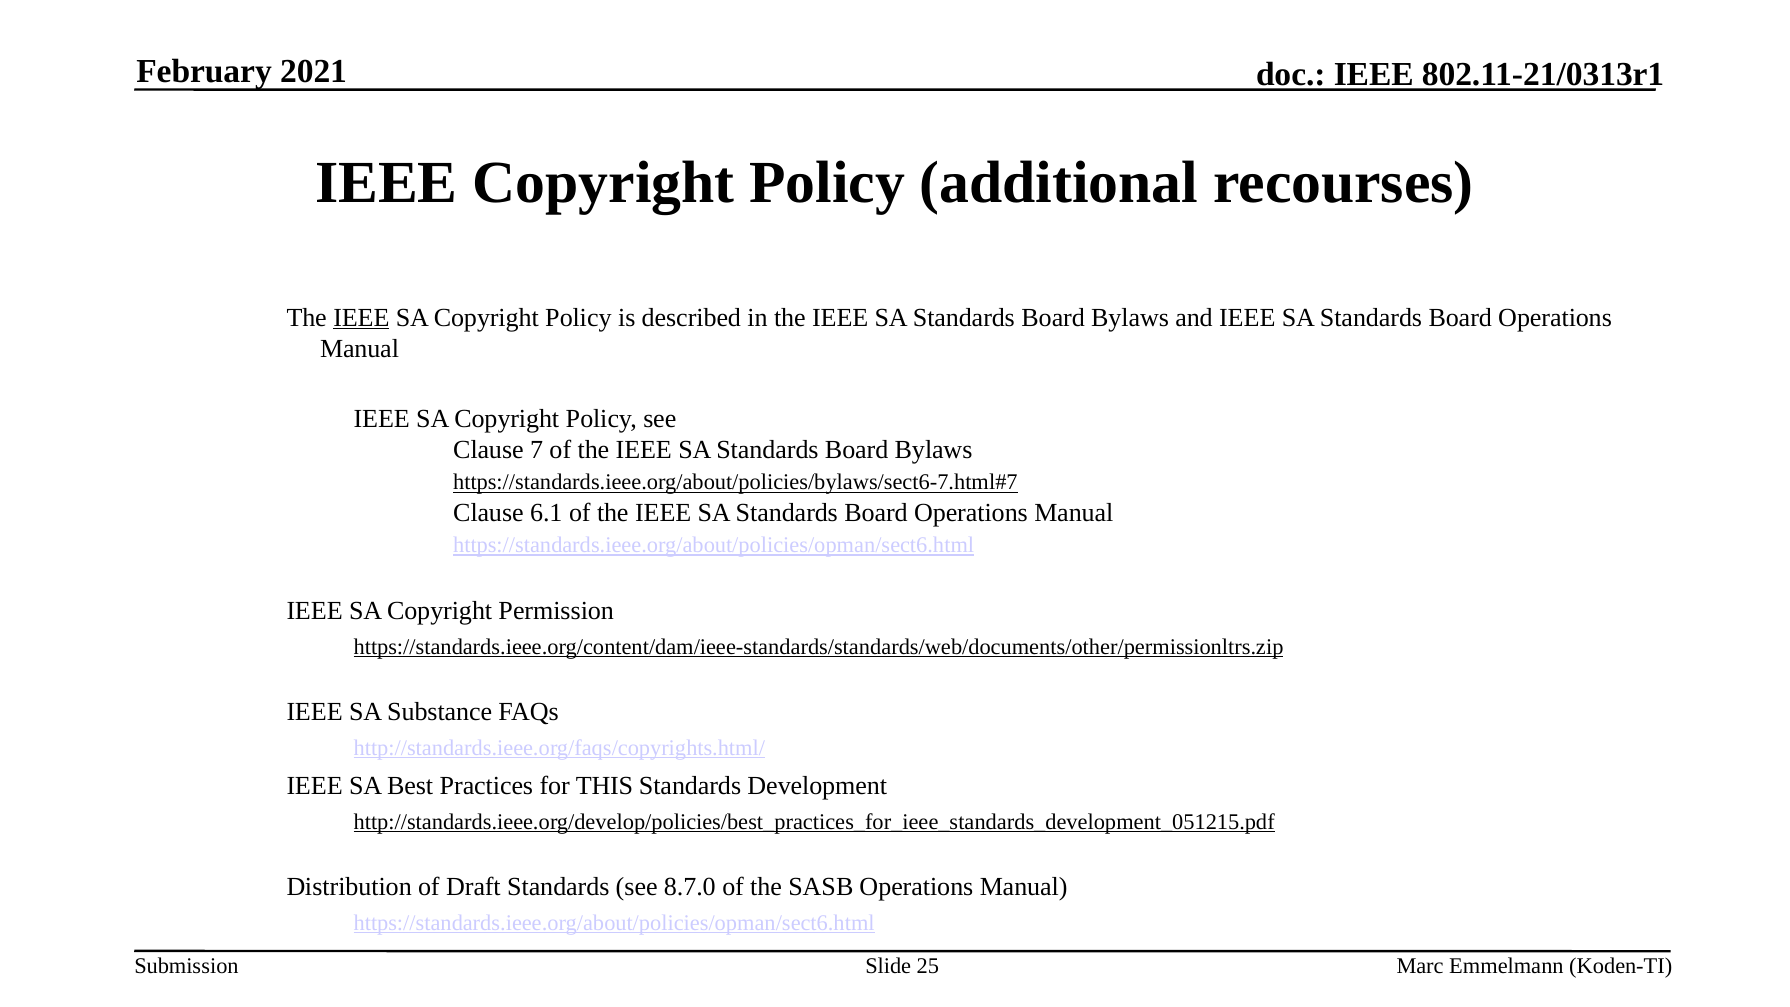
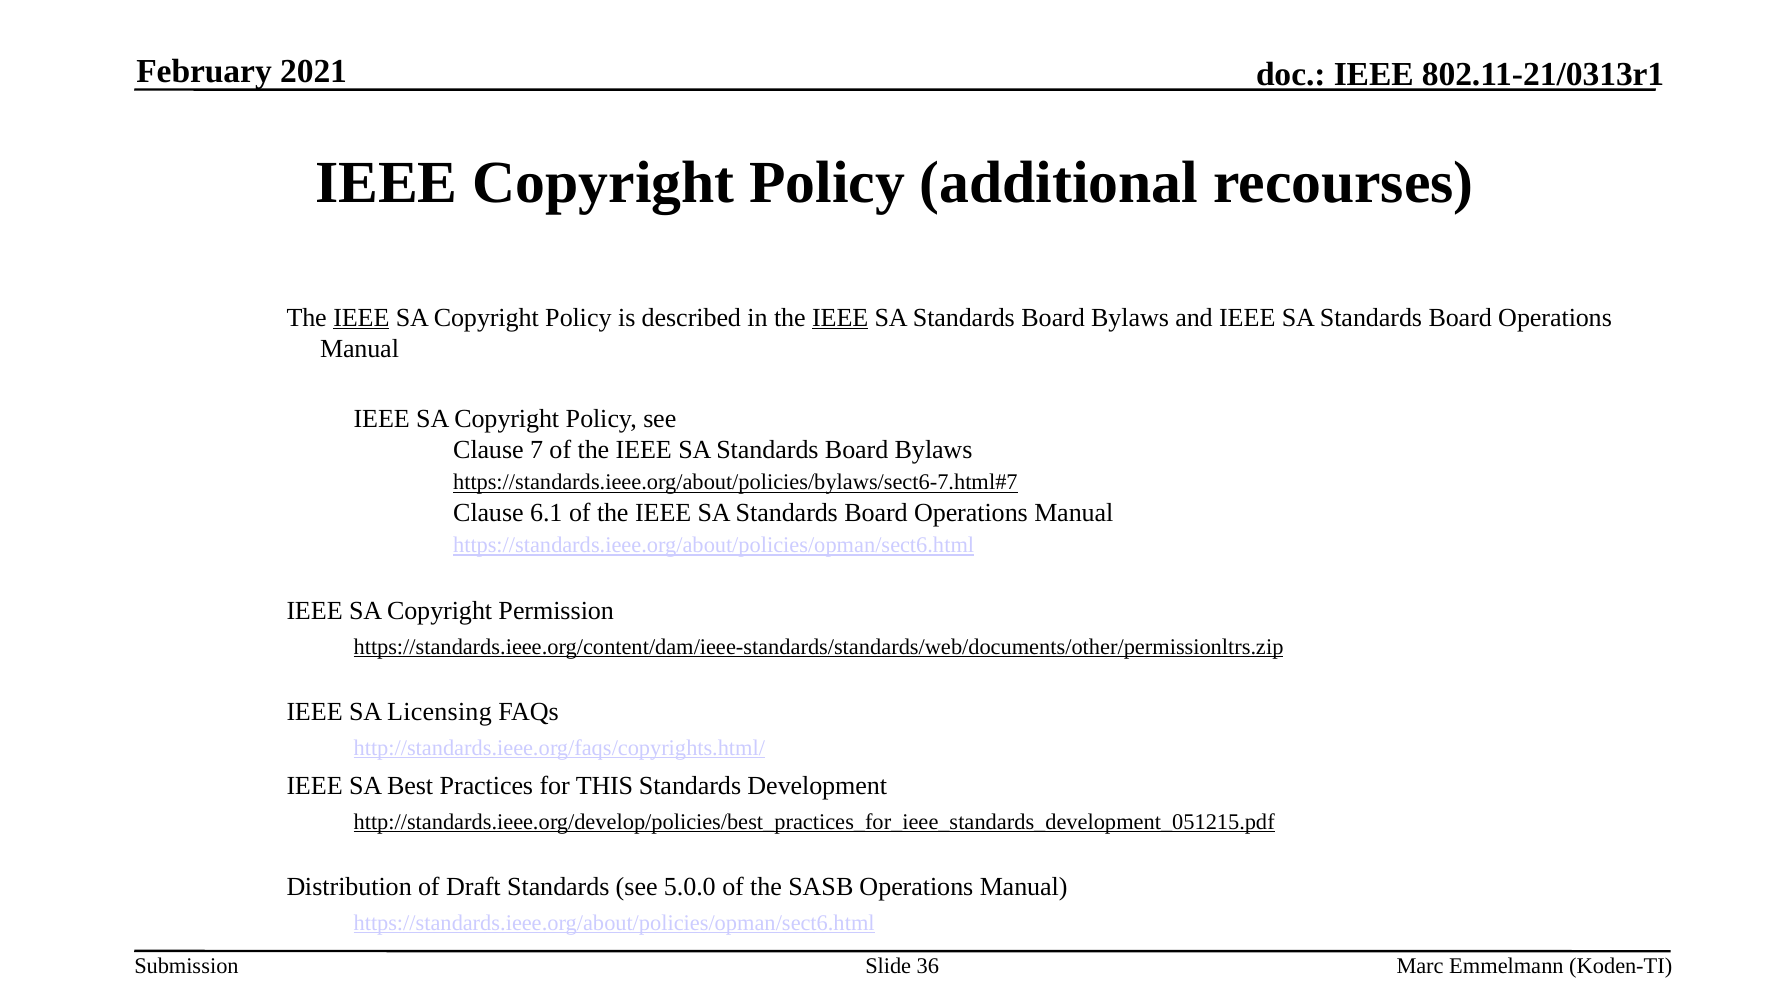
IEEE underline: none -> present (840, 317)
Substance: Substance -> Licensing (439, 711)
8.7.0: 8.7.0 -> 5.0.0 (690, 887)
25: 25 -> 36 (928, 966)
